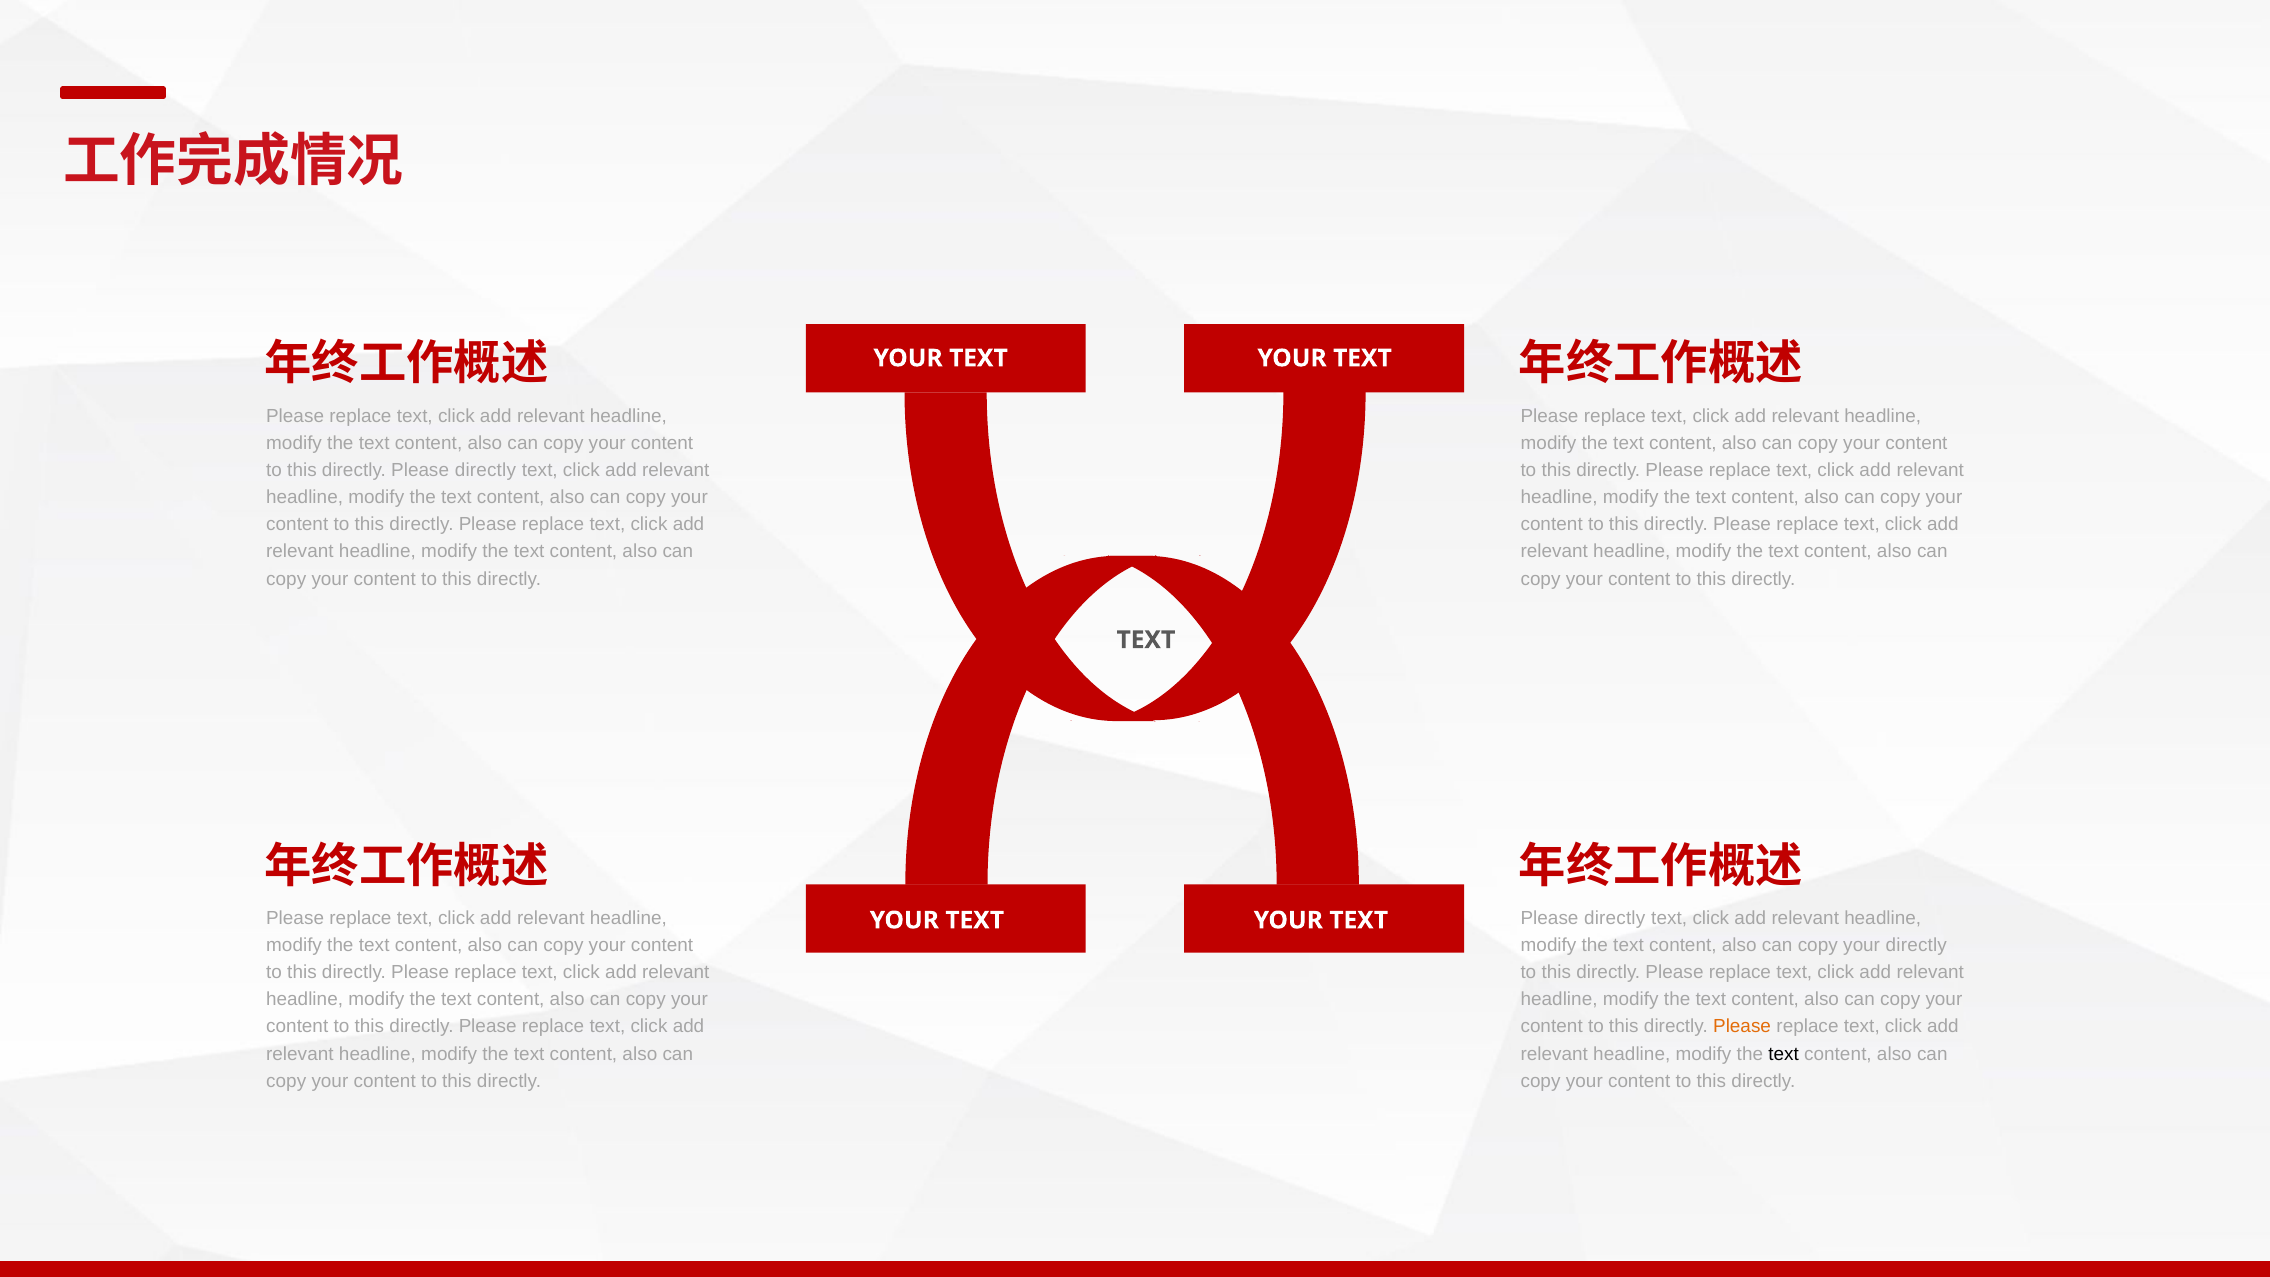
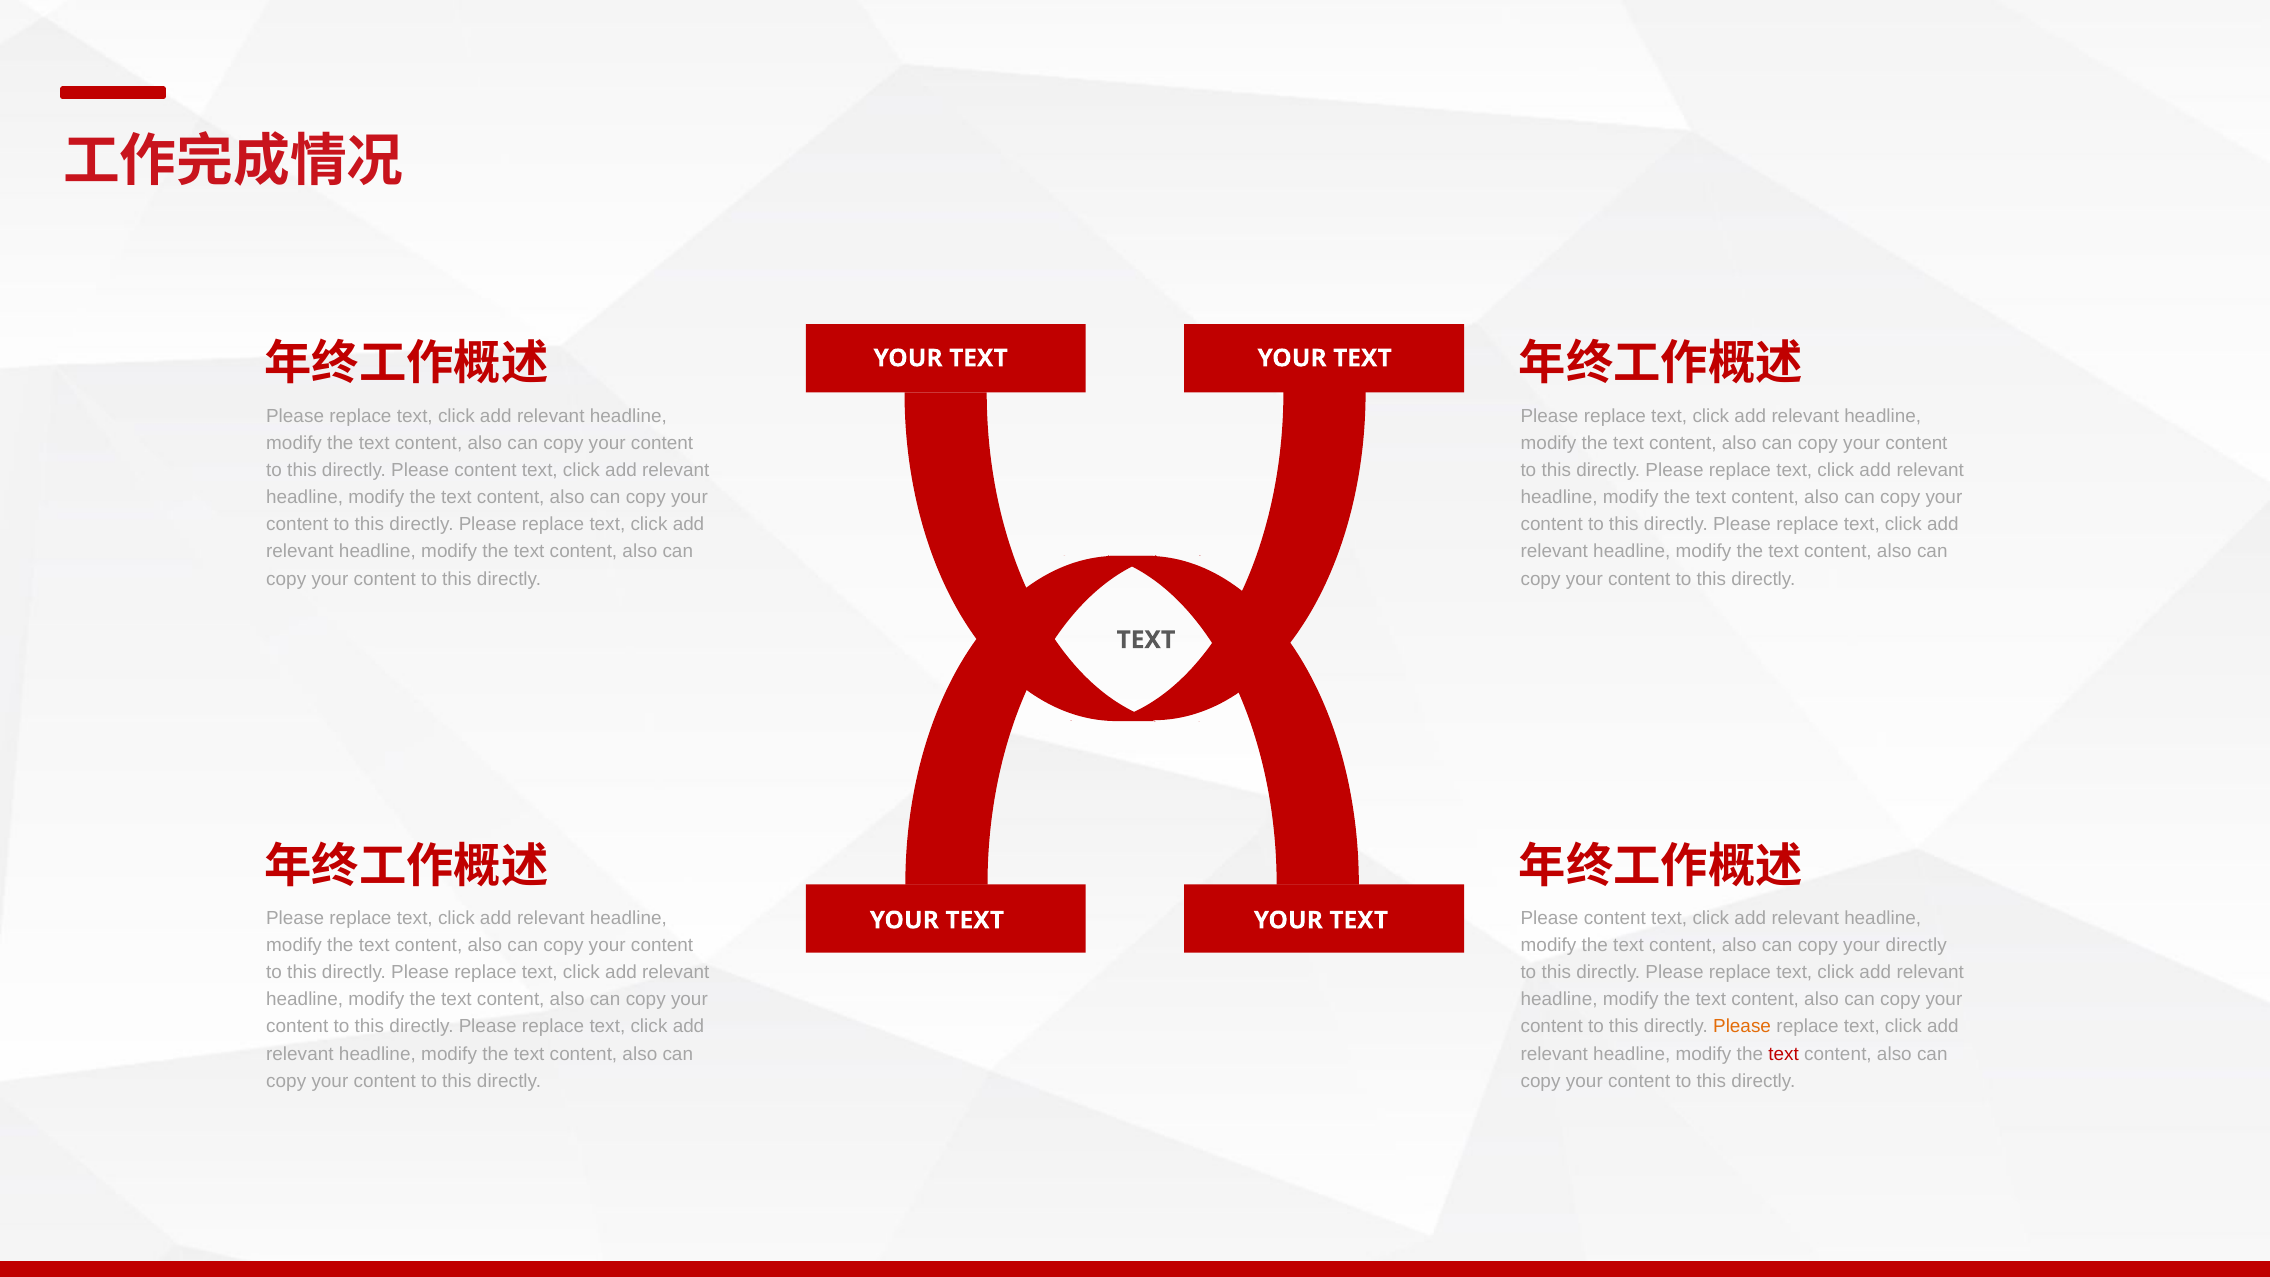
directly Please directly: directly -> content (485, 470)
directly: directly -> content (1615, 918)
text colour: black -> red (1784, 1054)
